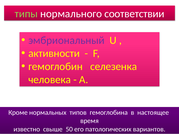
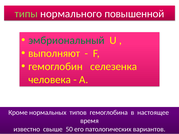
соответствии: соответствии -> повышенной (134, 14)
эмбриональный colour: purple -> green (66, 40)
активности: активности -> выполняют (54, 53)
